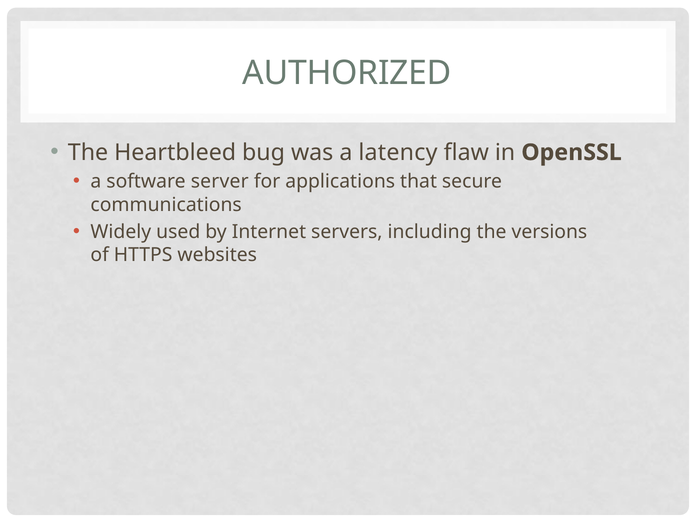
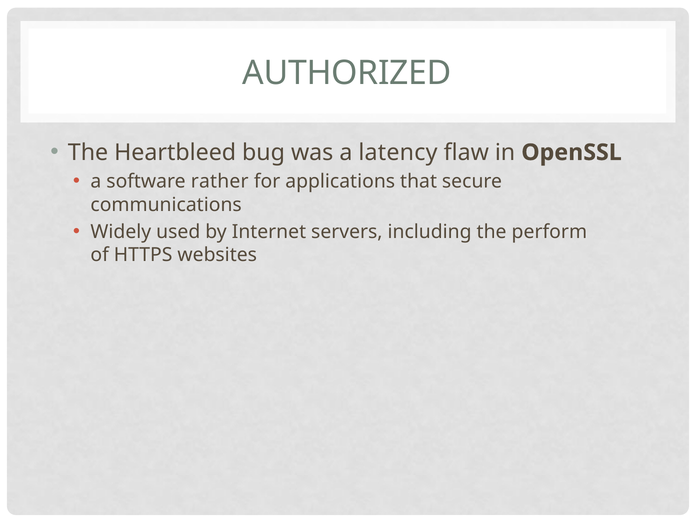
server: server -> rather (220, 182)
versions: versions -> perform (549, 232)
